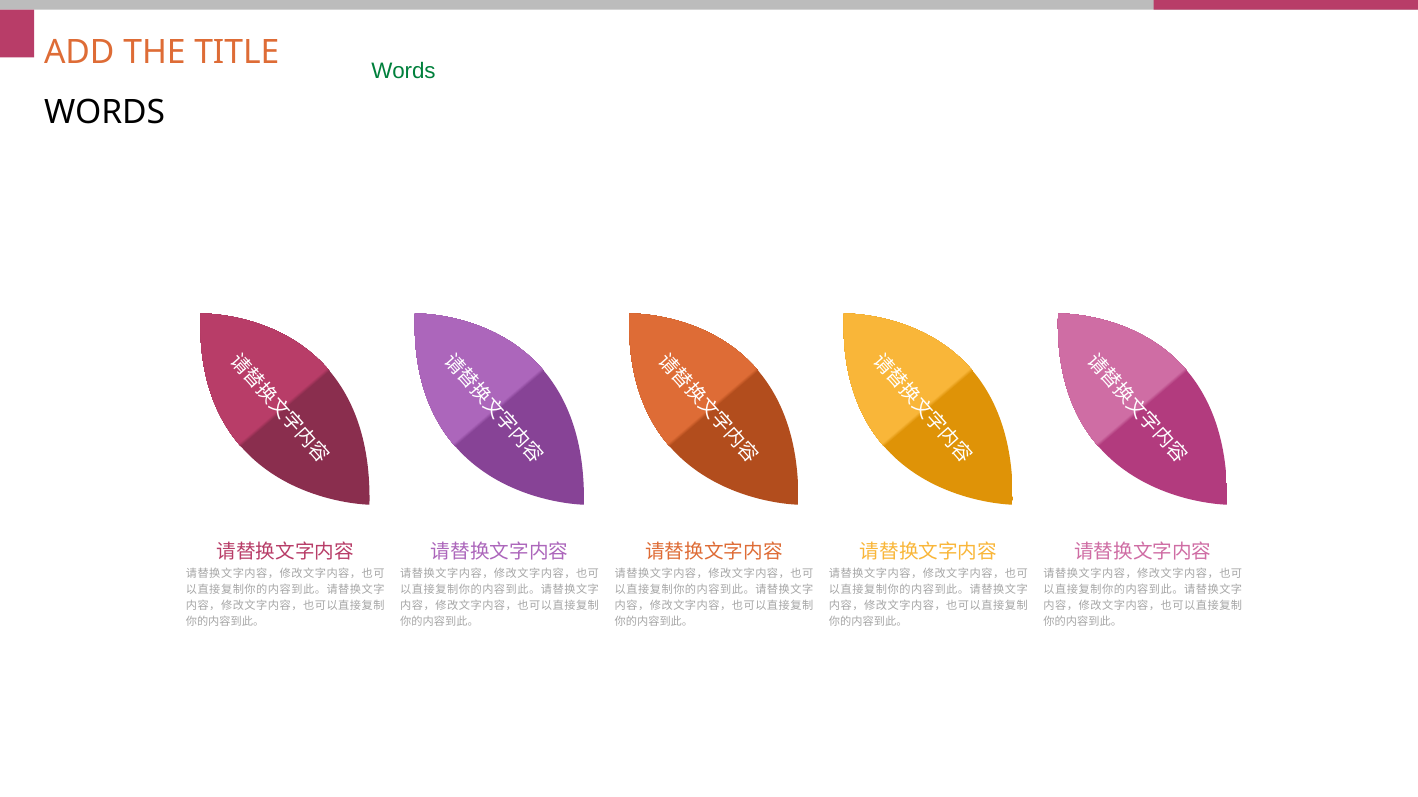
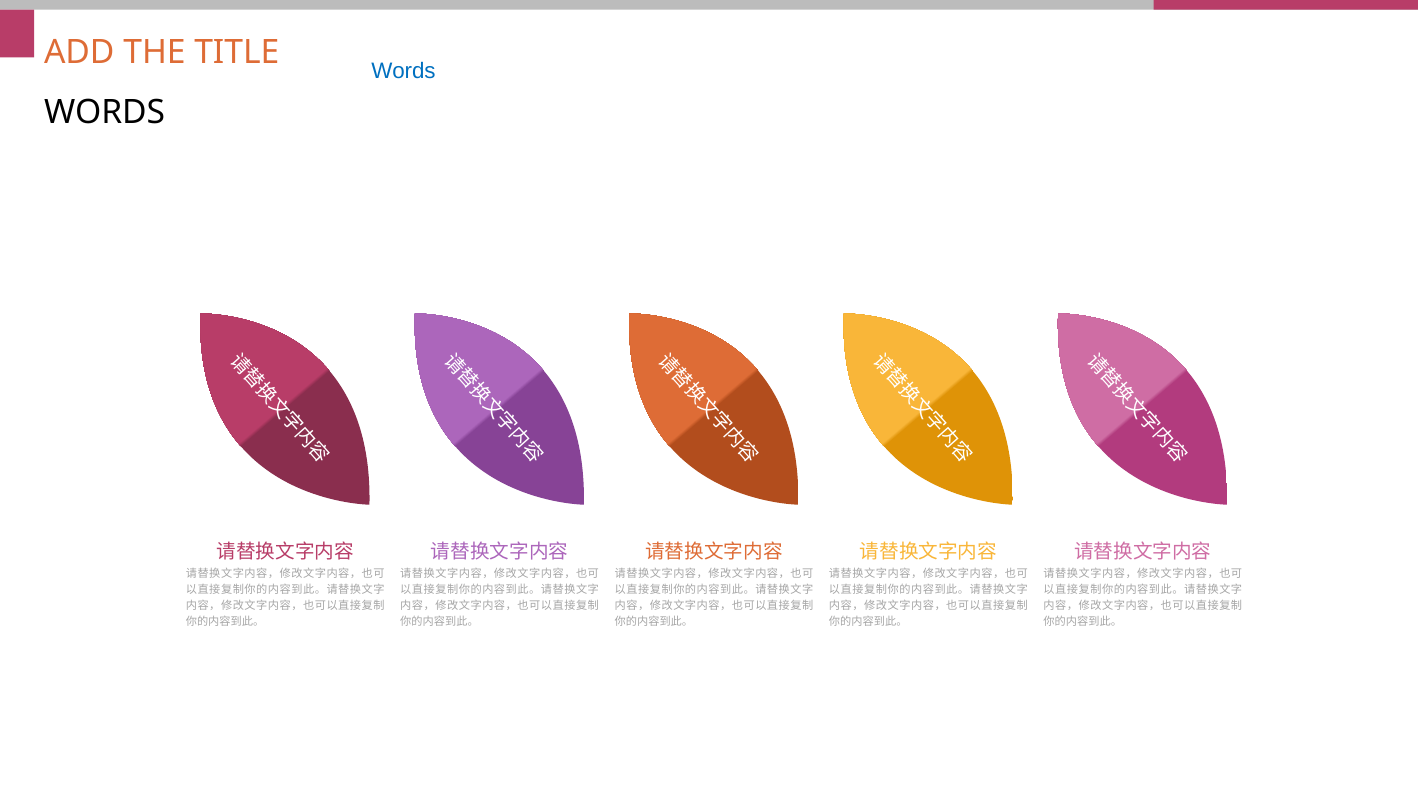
Words colour: green -> blue (404, 71)
